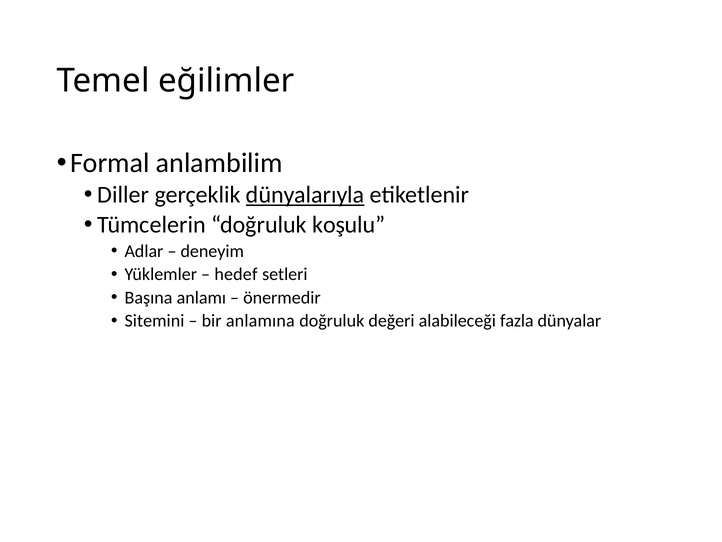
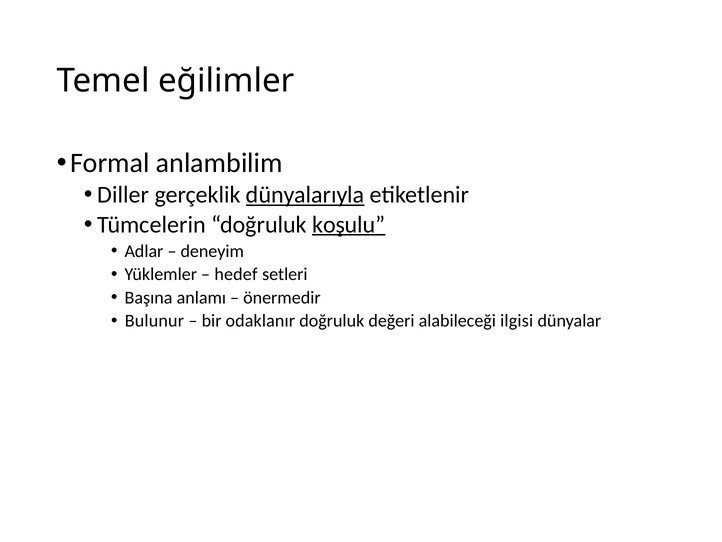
koşulu underline: none -> present (349, 224)
Sitemini: Sitemini -> Bulunur (154, 321)
anlamına: anlamına -> odaklanır (260, 321)
fazla: fazla -> ilgisi (517, 321)
